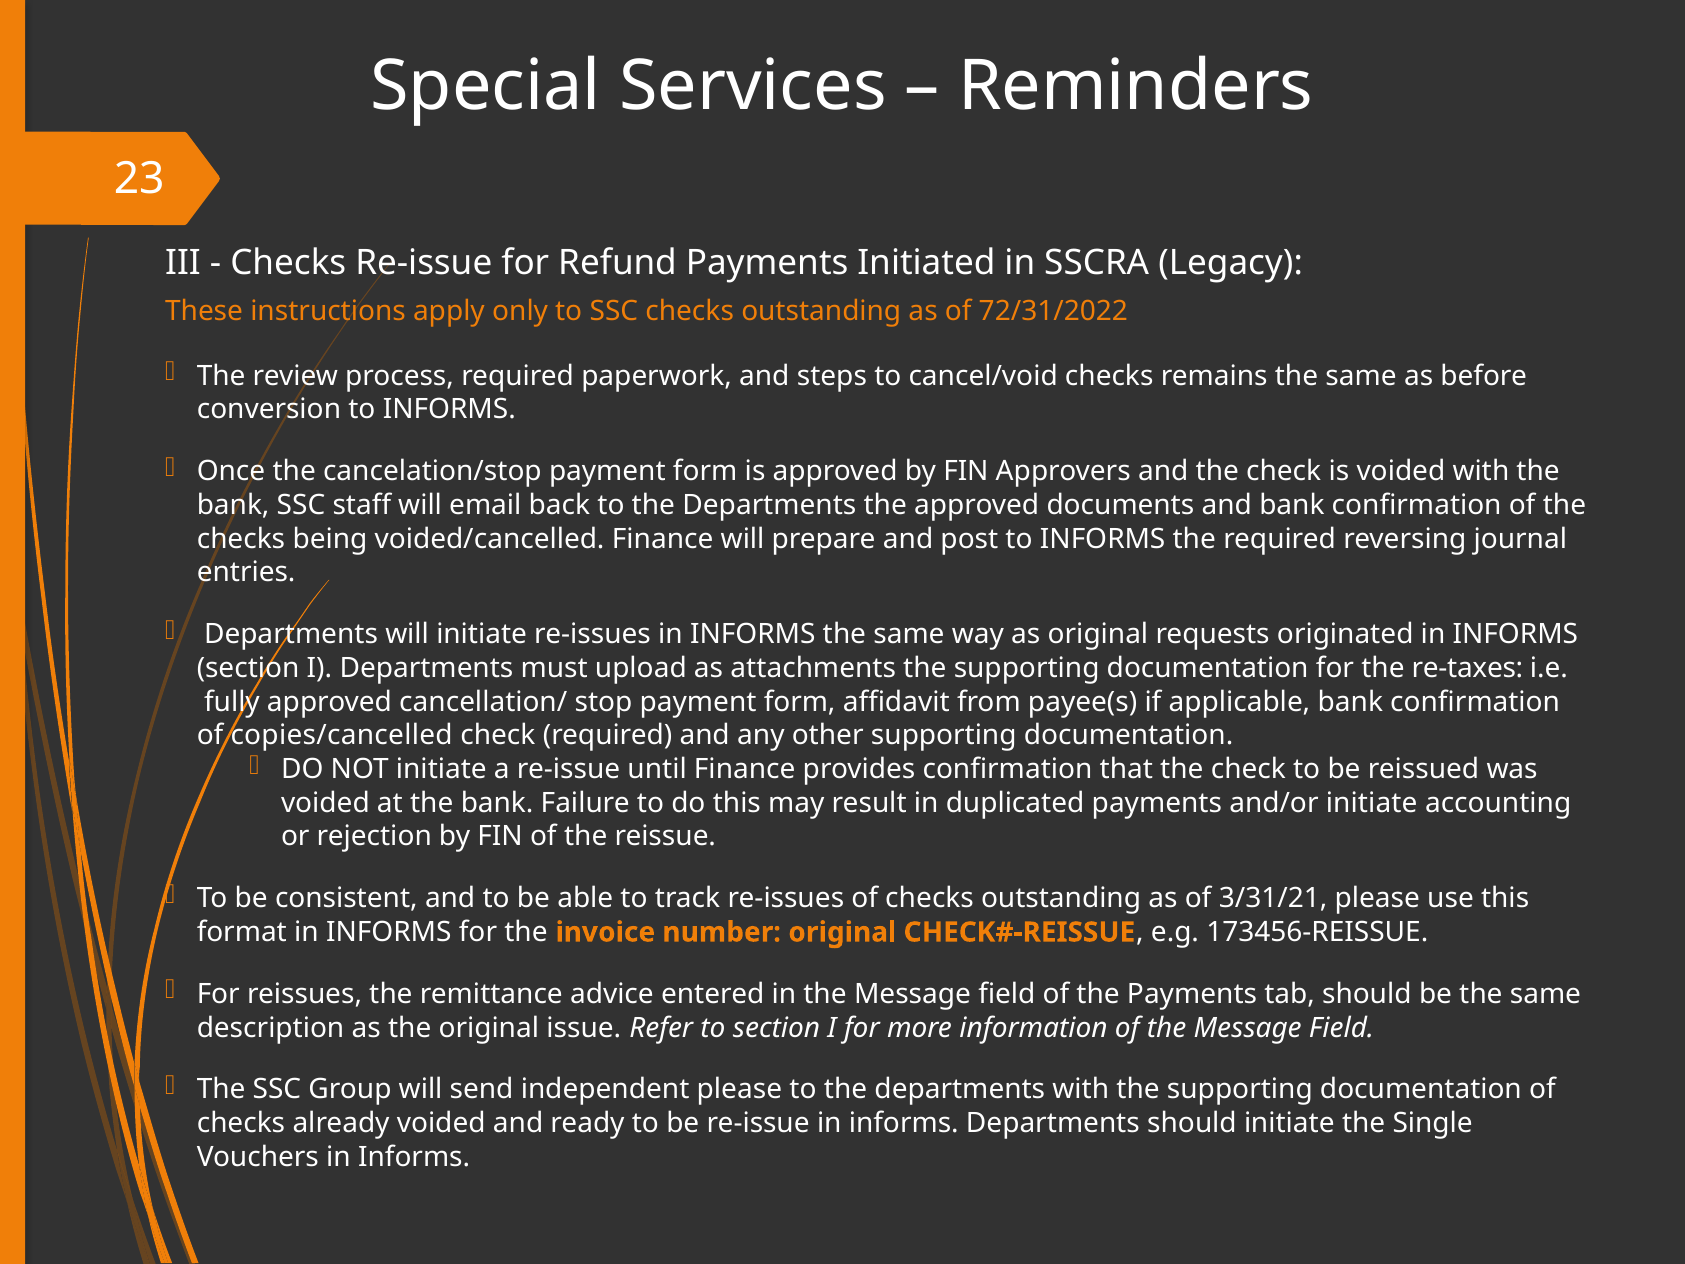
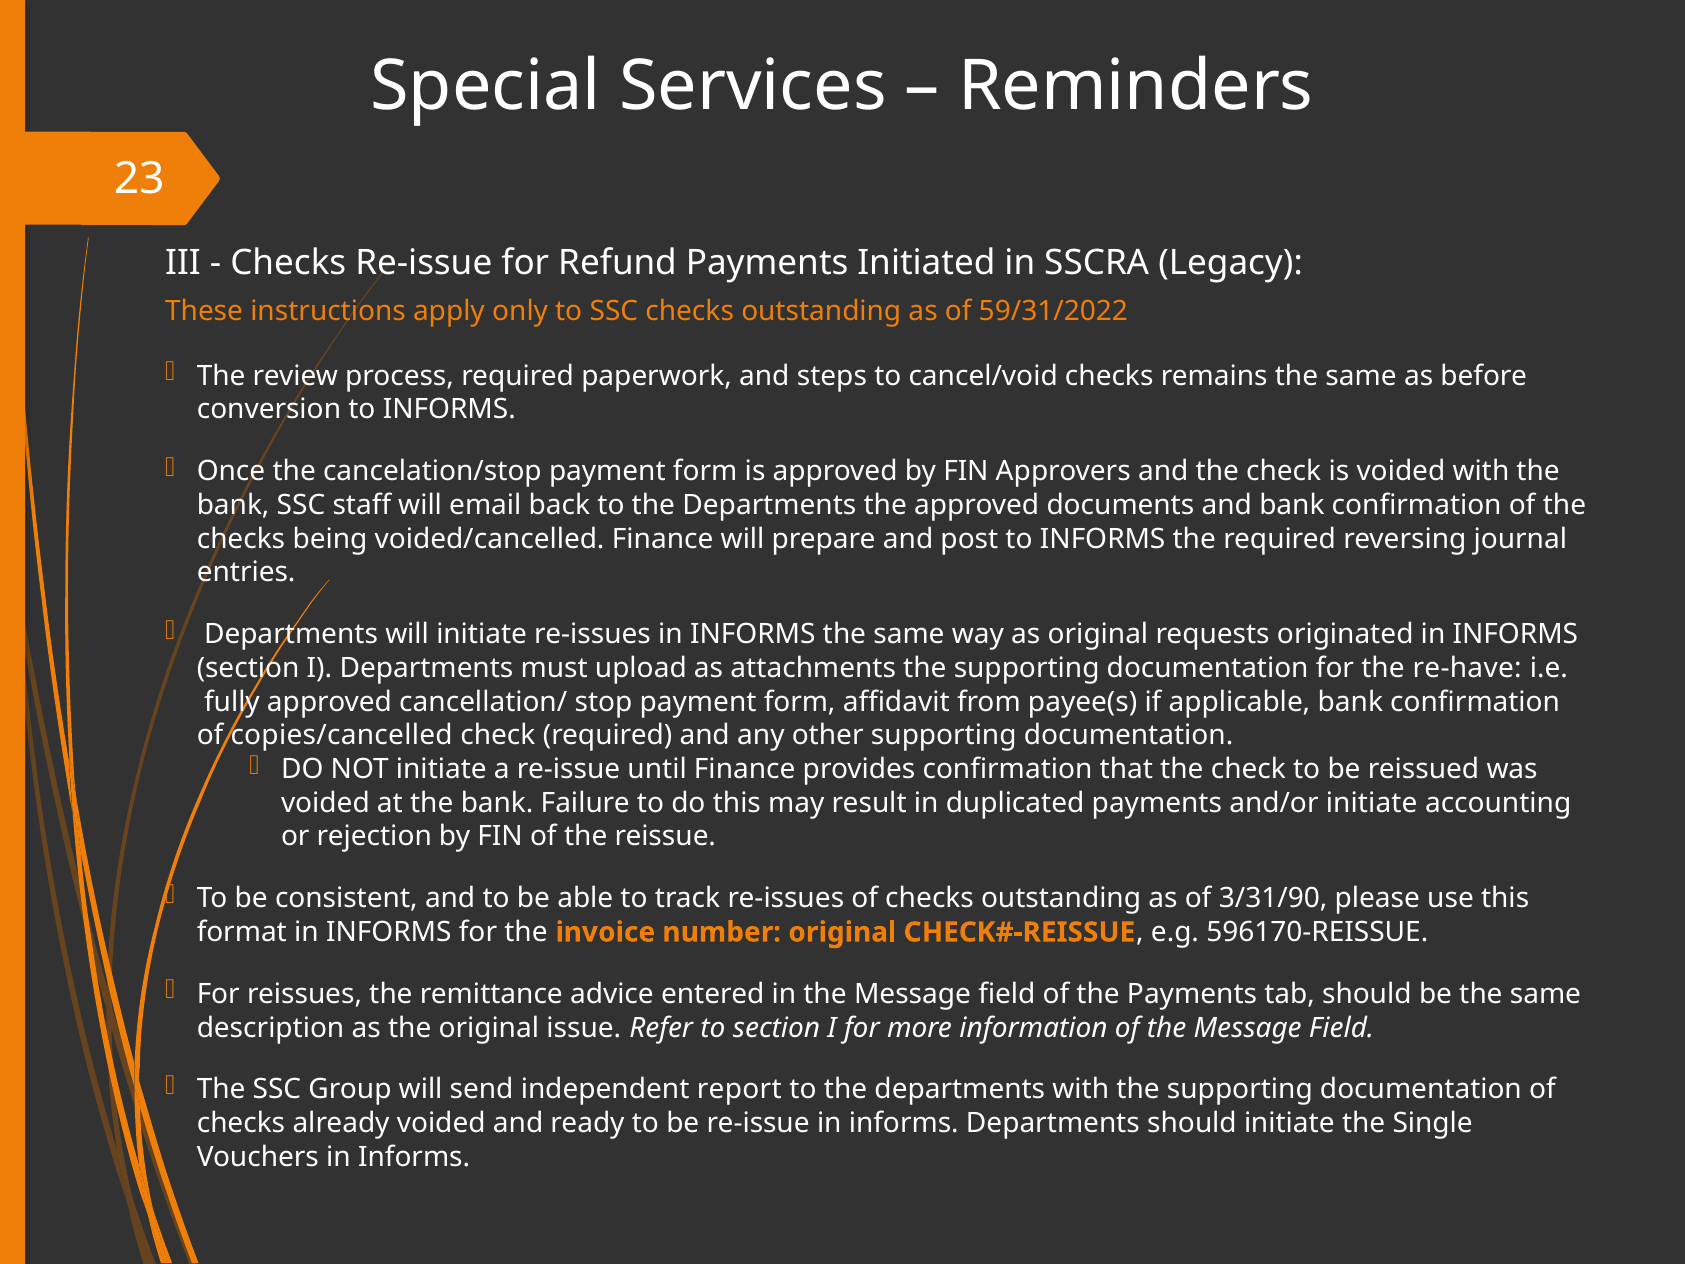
72/31/2022: 72/31/2022 -> 59/31/2022 (1053, 311)
re-taxes: re-taxes -> re-have (1467, 668)
3/31/21: 3/31/21 -> 3/31/90 (1273, 898)
173456-REISSUE: 173456-REISSUE -> 596170-REISSUE (1317, 932)
independent please: please -> report (739, 1089)
